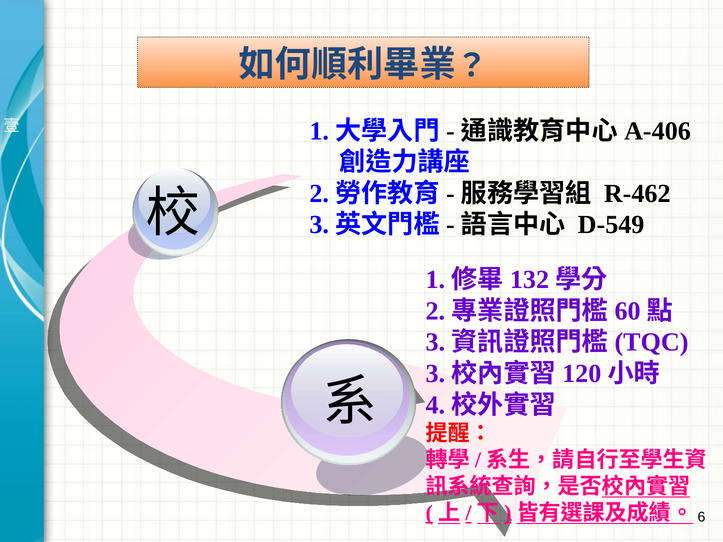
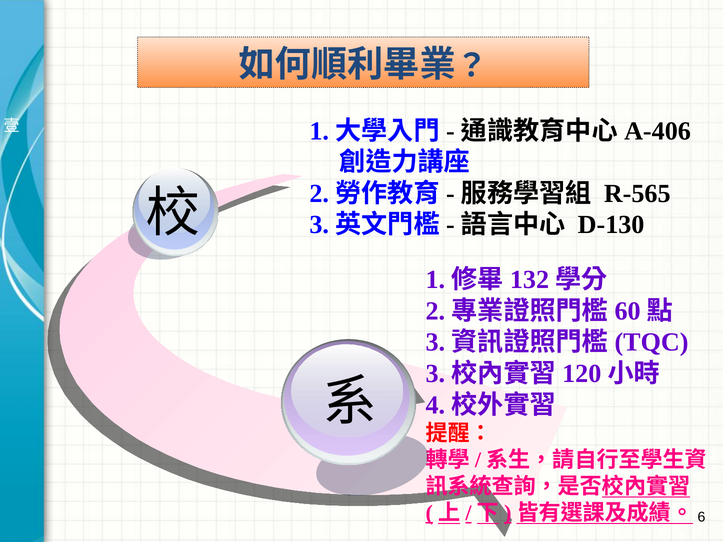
R-462: R-462 -> R-565 (637, 194)
D-549: D-549 -> D-130 (611, 225)
